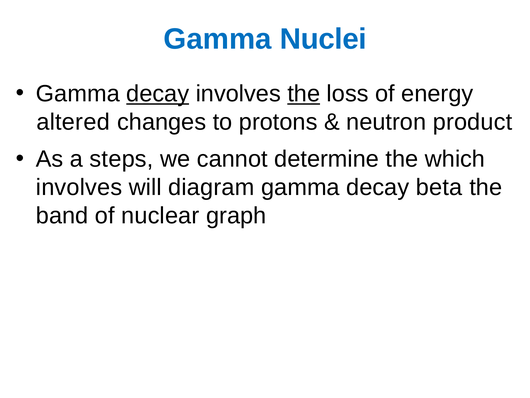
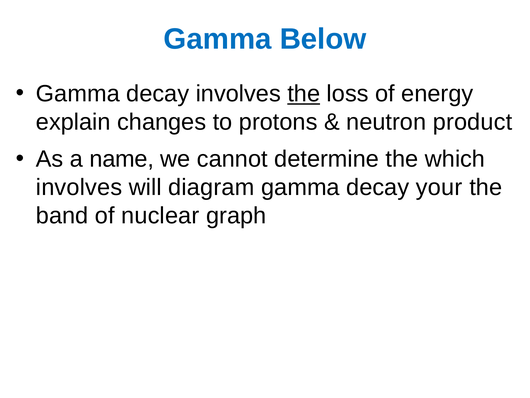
Nuclei: Nuclei -> Below (323, 39)
decay underline: present -> none (158, 94)
altered: altered -> explain (73, 122)
steps: steps -> name (122, 159)
beta: beta -> your (439, 187)
